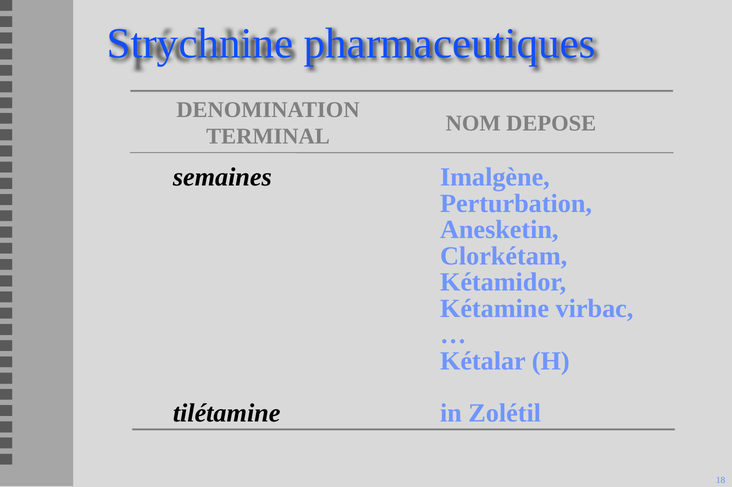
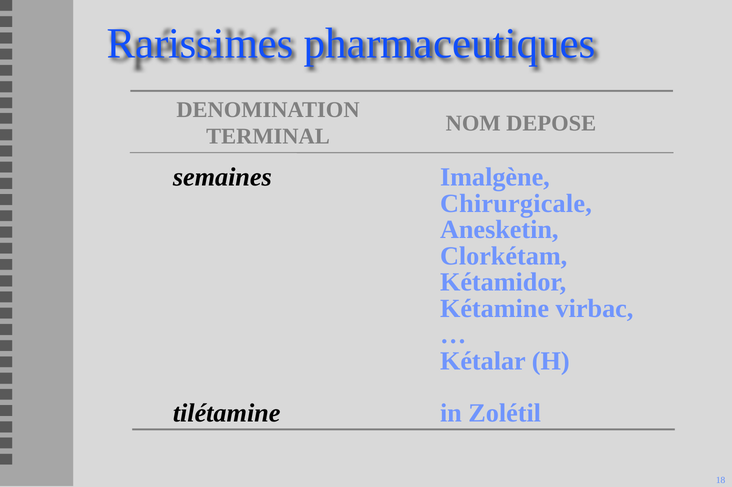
Strychnine: Strychnine -> Rarissimes (200, 44)
Perturbation: Perturbation -> Chirurgicale (516, 204)
